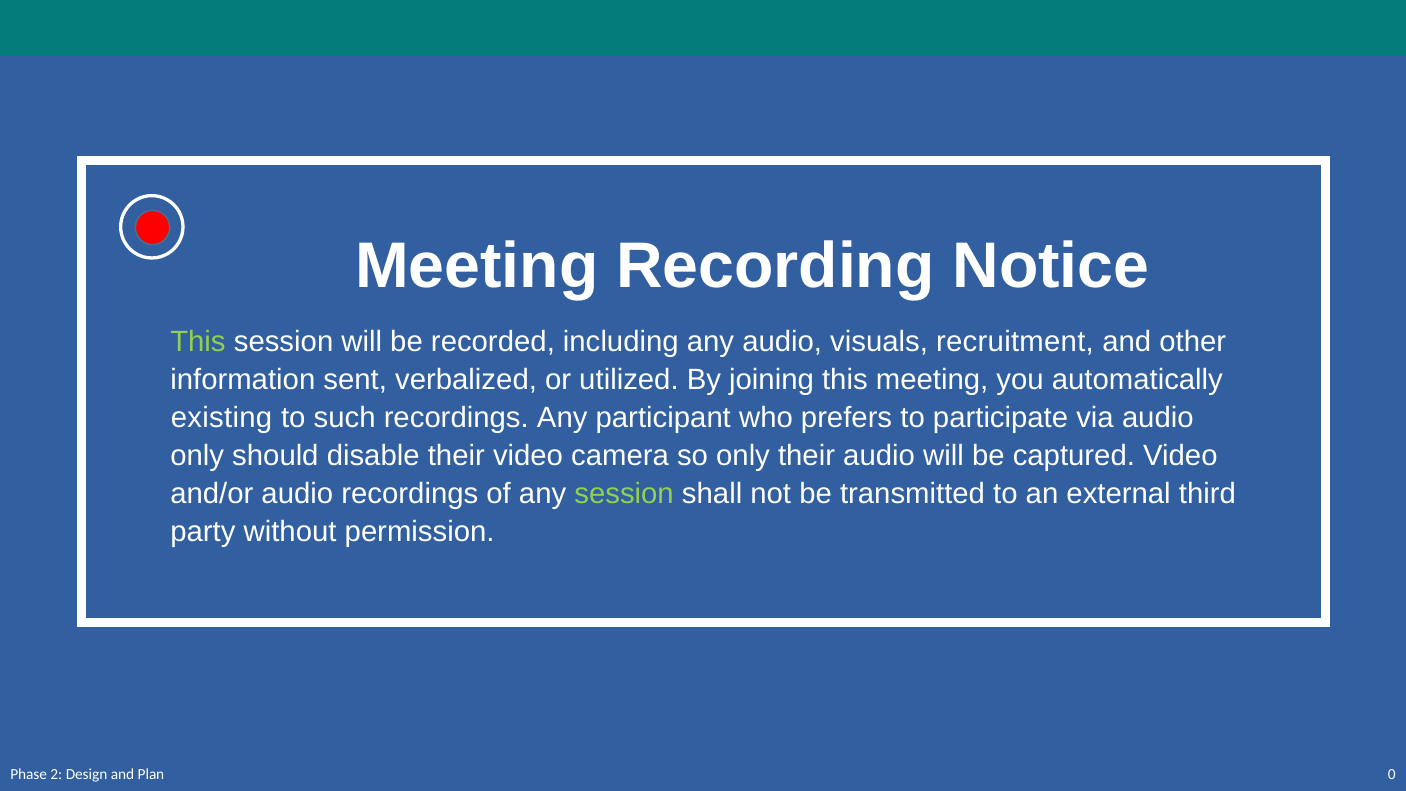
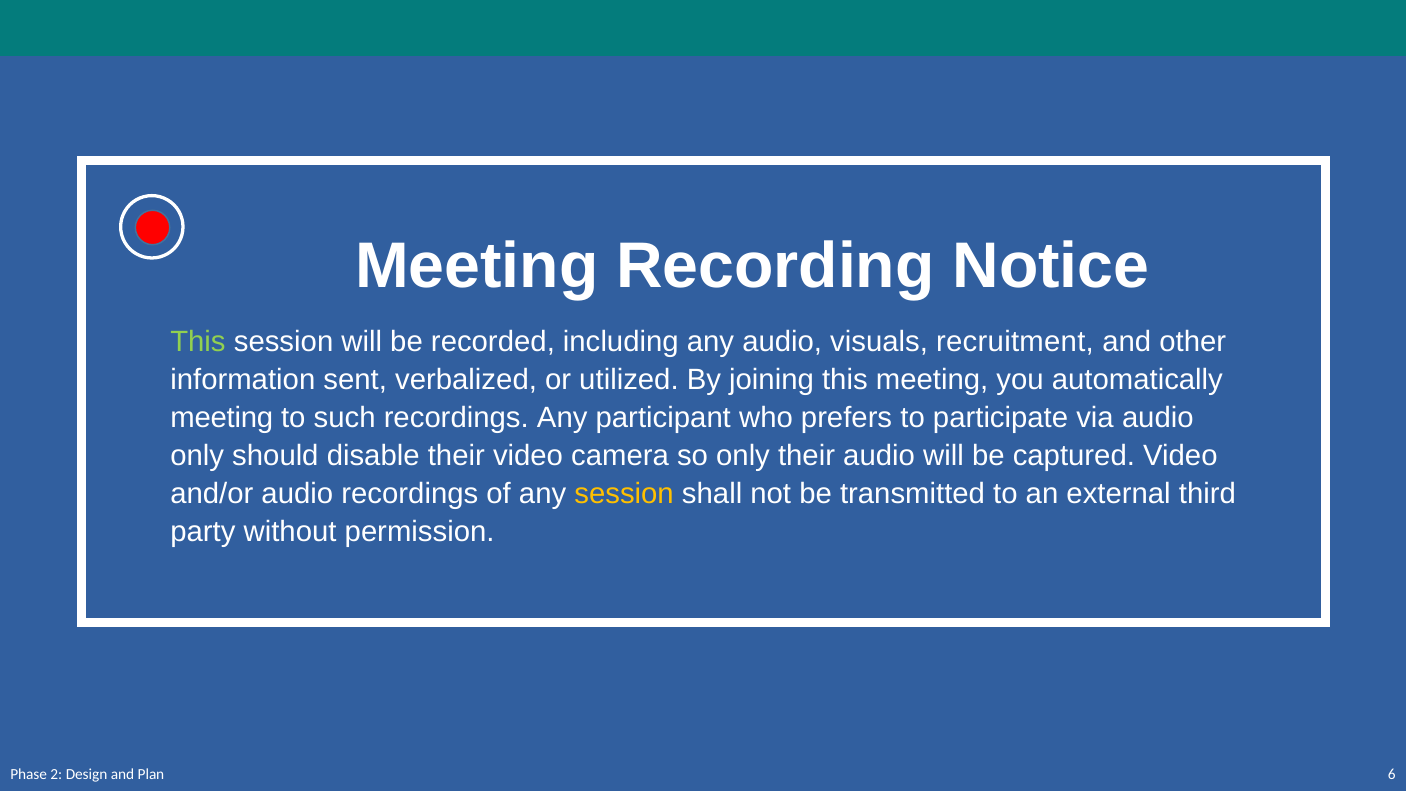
existing: existing -> meeting (222, 417)
session colour: light green -> yellow (624, 494)
0: 0 -> 6 (1392, 775)
